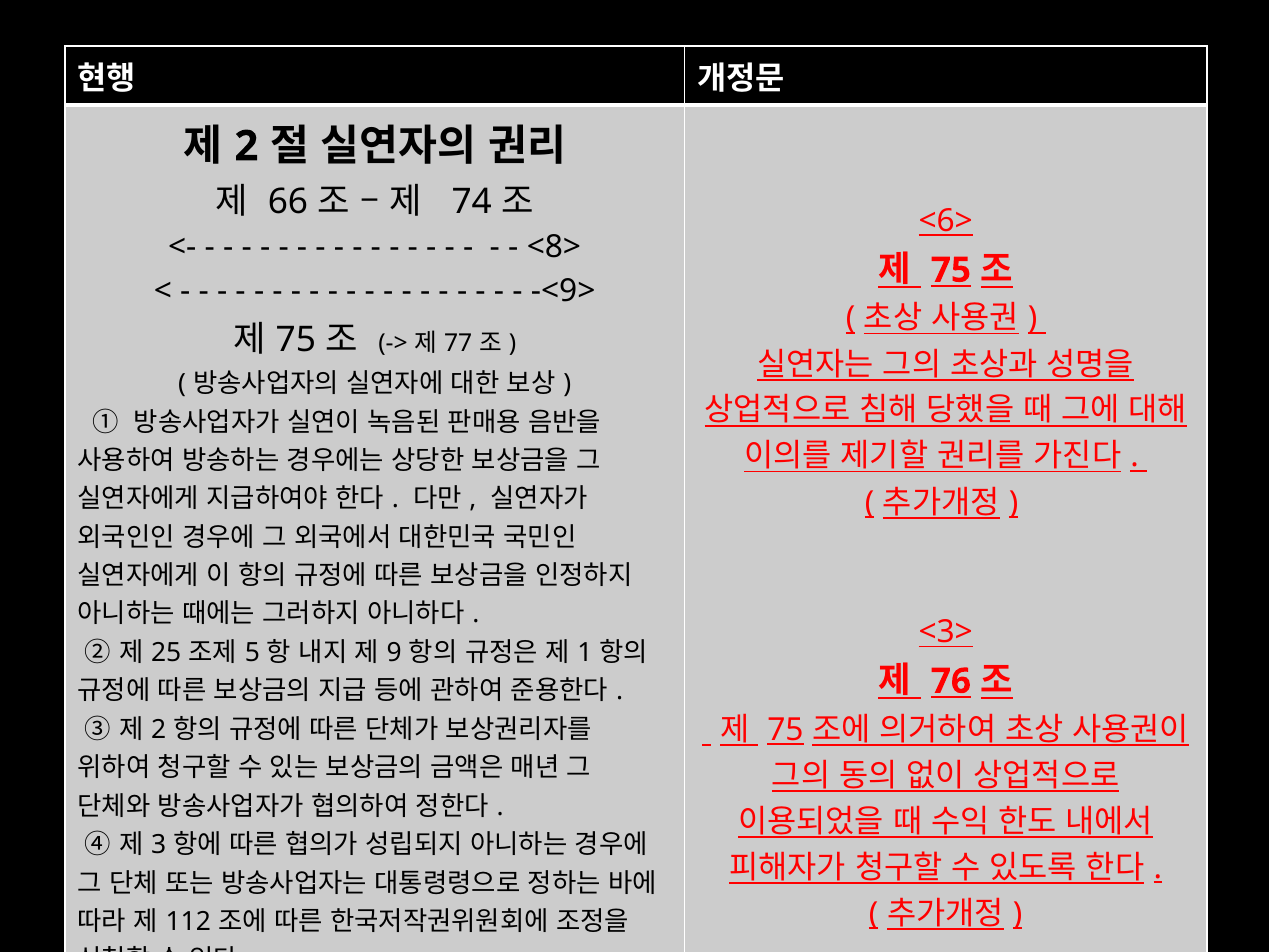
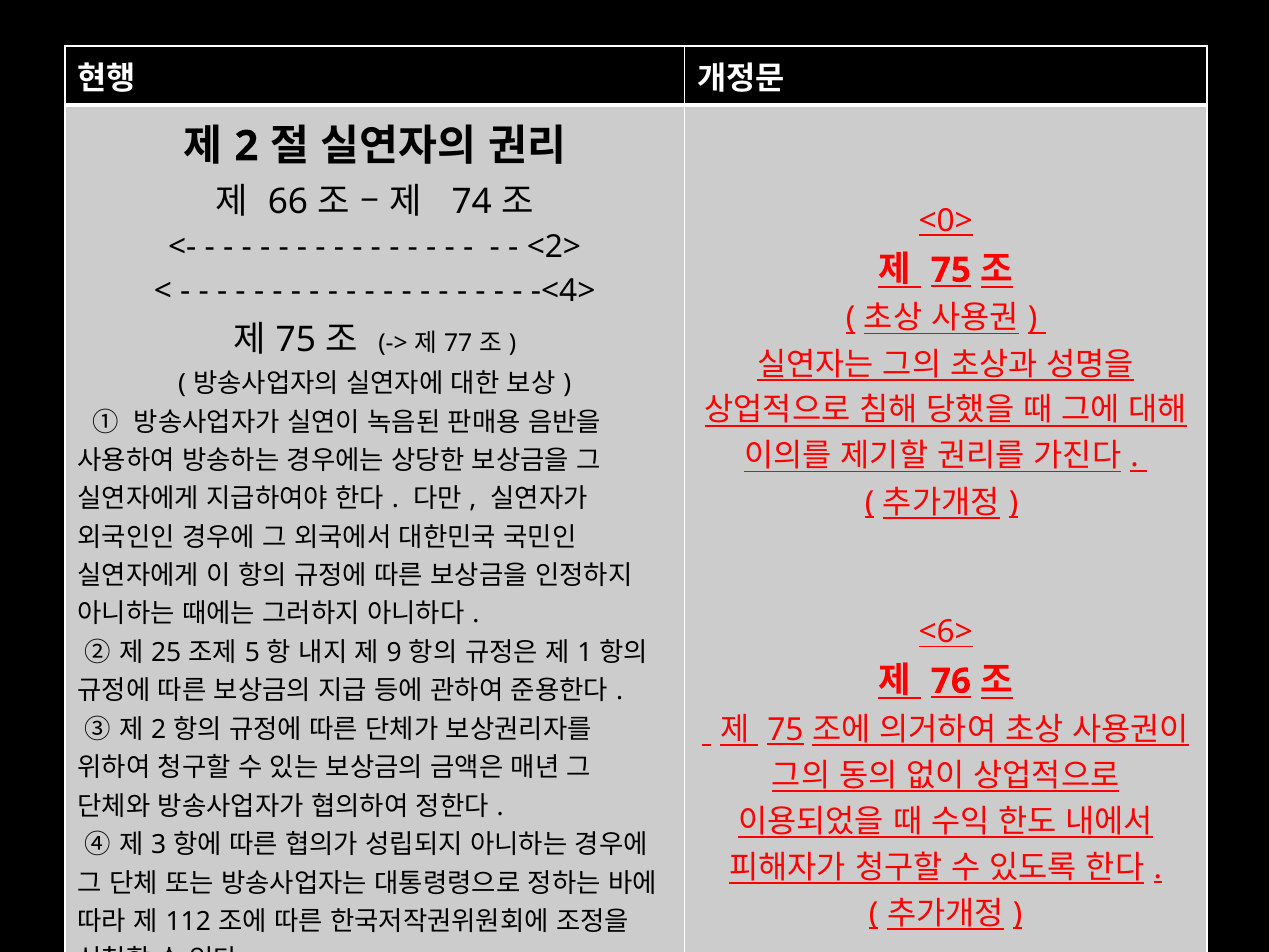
<6>: <6> -> <0> (946, 221)
<8>: <8> -> <2> (554, 247)
-<9>: -<9> -> -<4> (563, 291)
<3>: <3> -> <6> (946, 632)
